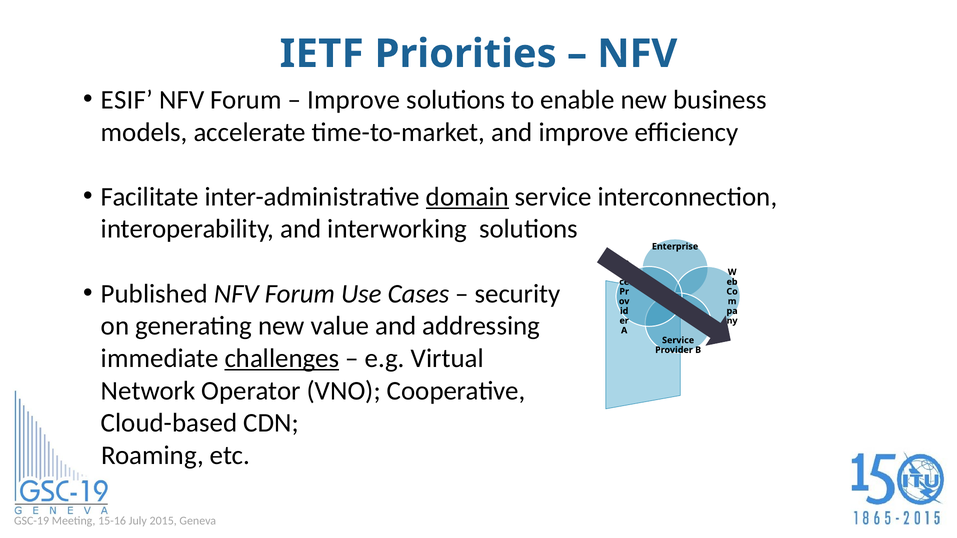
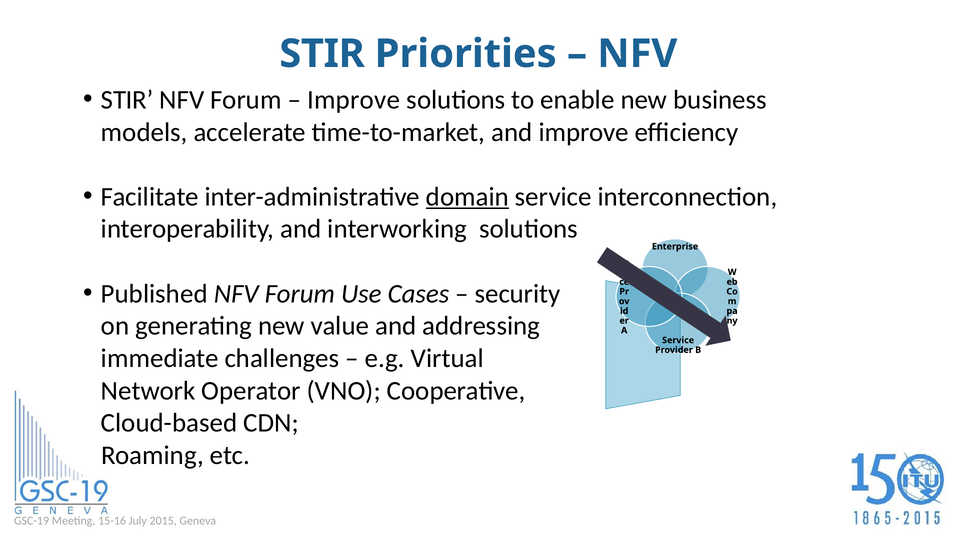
IETF: IETF -> STIR (322, 54)
ESIF: ESIF -> STIR (127, 100)
challenges underline: present -> none (282, 359)
